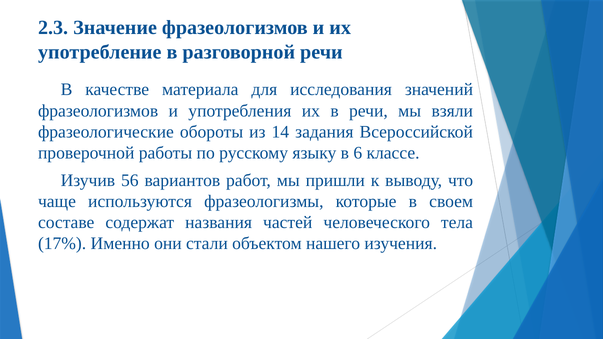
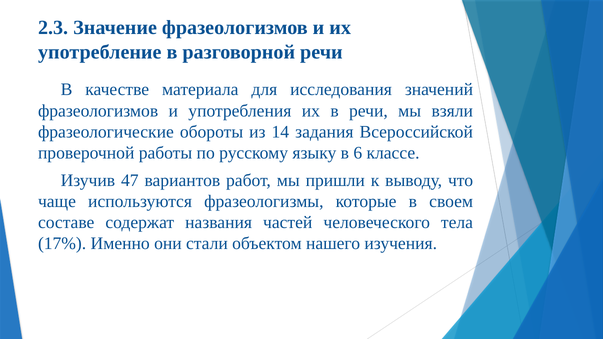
56: 56 -> 47 (130, 180)
